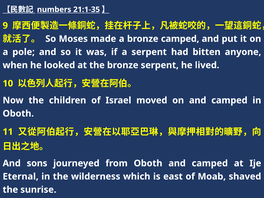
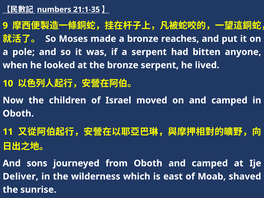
bronze camped: camped -> reaches (180, 39)
Eternal: Eternal -> Deliver (21, 176)
